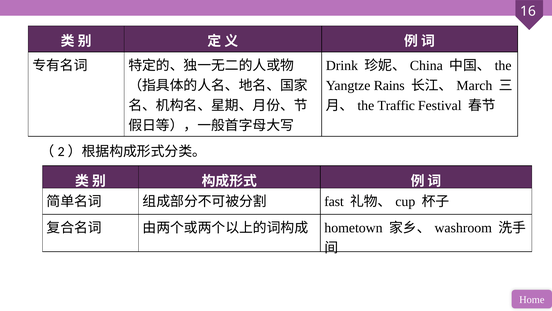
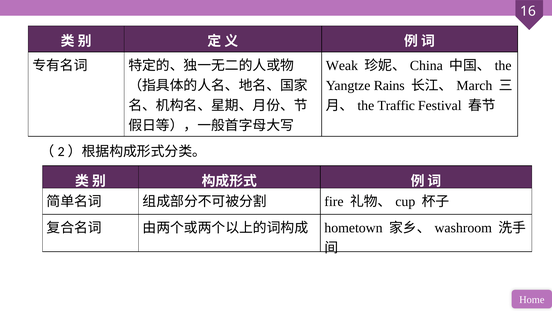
Drink: Drink -> Weak (342, 65)
fast: fast -> fire (334, 201)
